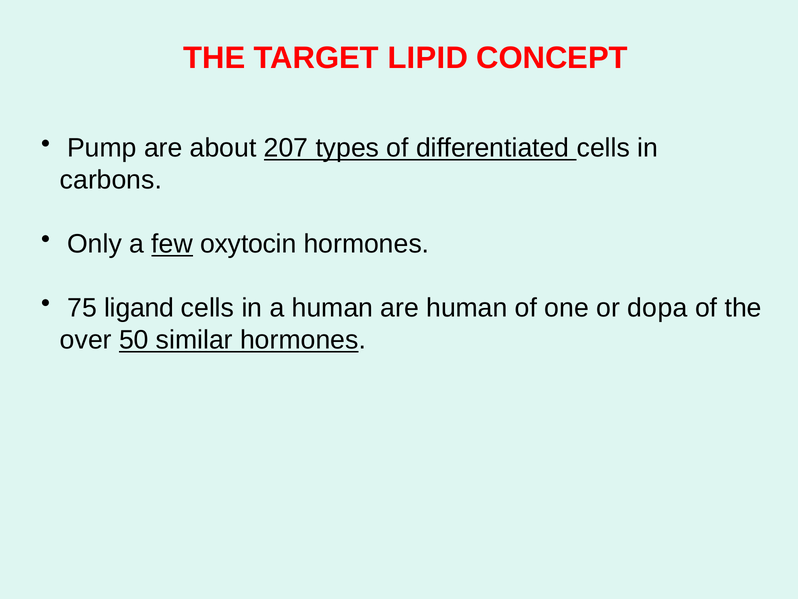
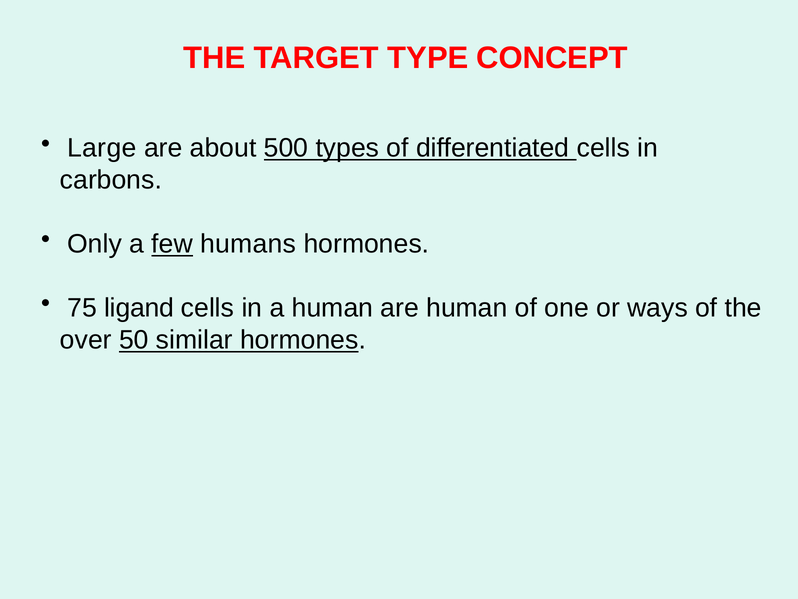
LIPID: LIPID -> TYPE (428, 58)
Pump: Pump -> Large (102, 148)
207: 207 -> 500 (286, 148)
oxytocin: oxytocin -> humans (248, 244)
dopa: dopa -> ways (658, 308)
